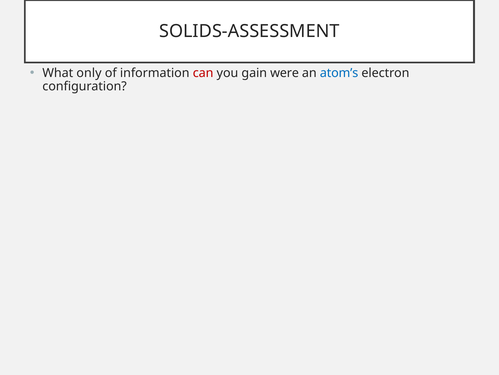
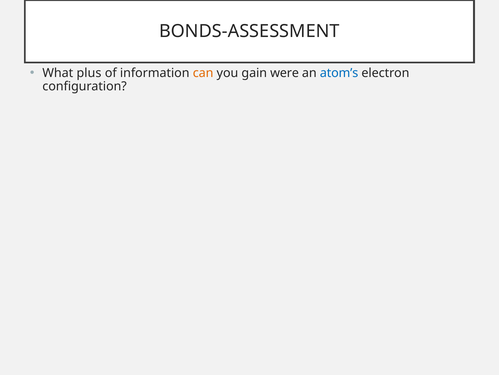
SOLIDS-ASSESSMENT: SOLIDS-ASSESSMENT -> BONDS-ASSESSMENT (249, 31)
only: only -> plus (89, 73)
can colour: red -> orange (203, 73)
